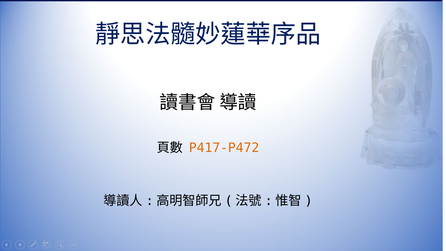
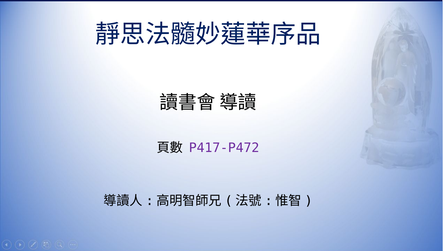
P417-P472 colour: orange -> purple (224, 148)
